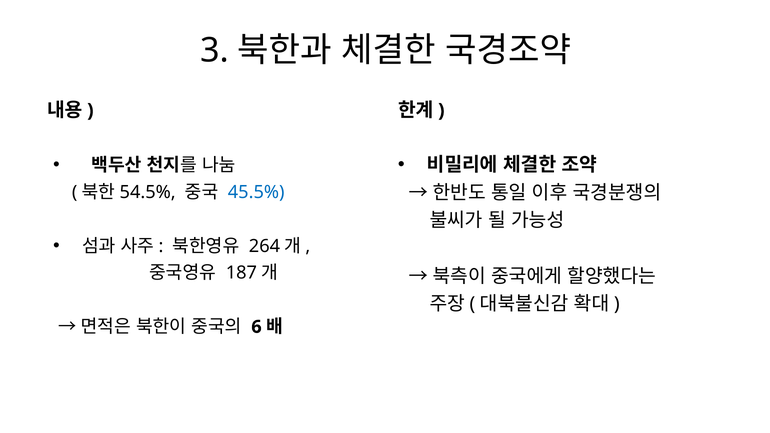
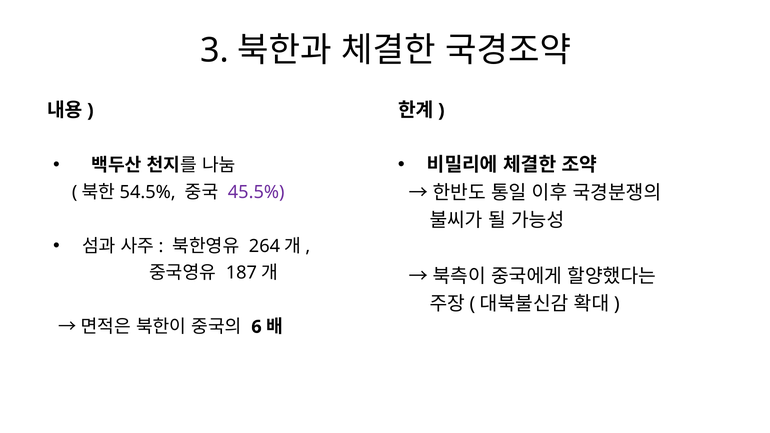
45.5% colour: blue -> purple (256, 192)
